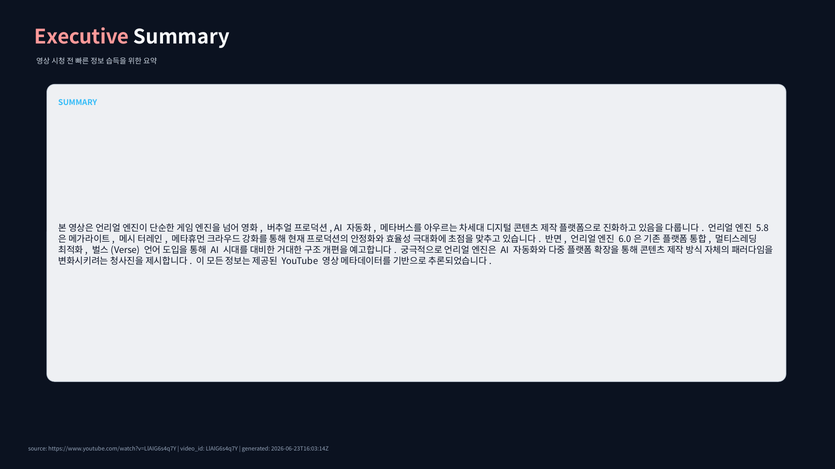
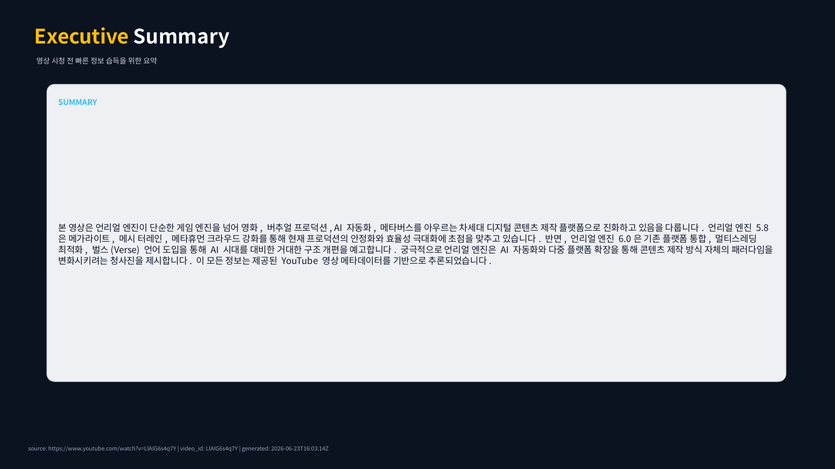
Executive colour: pink -> yellow (82, 37)
